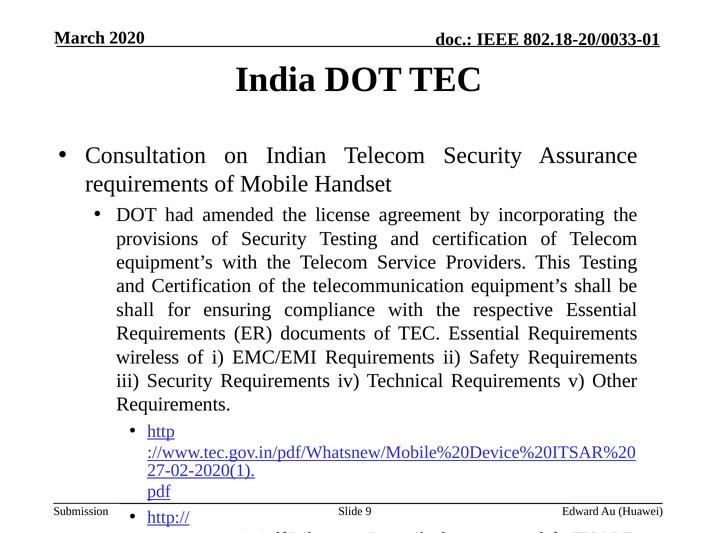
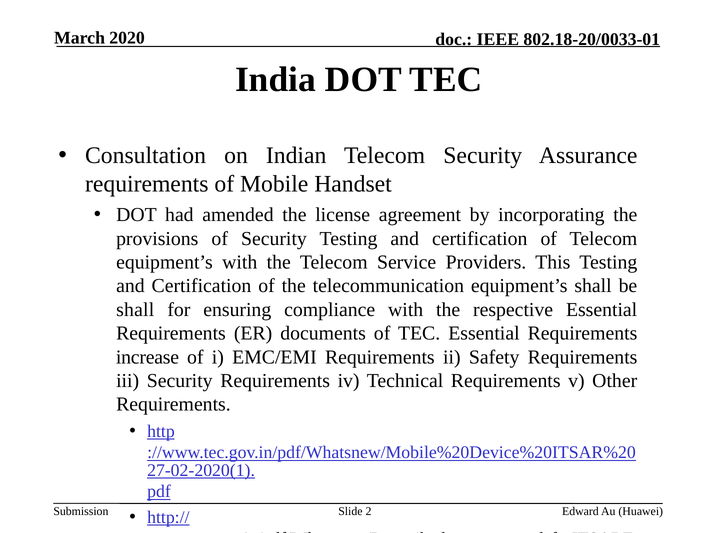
wireless: wireless -> increase (147, 357)
9: 9 -> 2 (368, 511)
